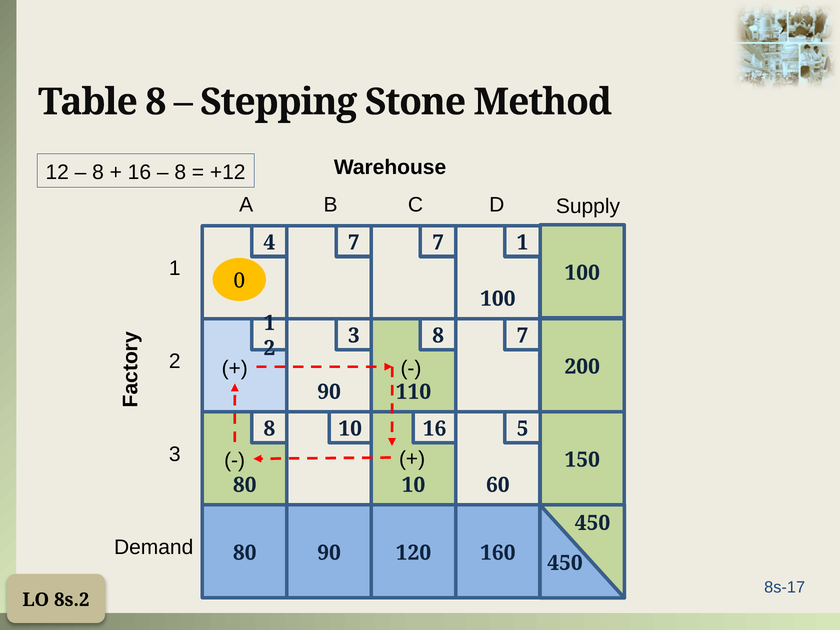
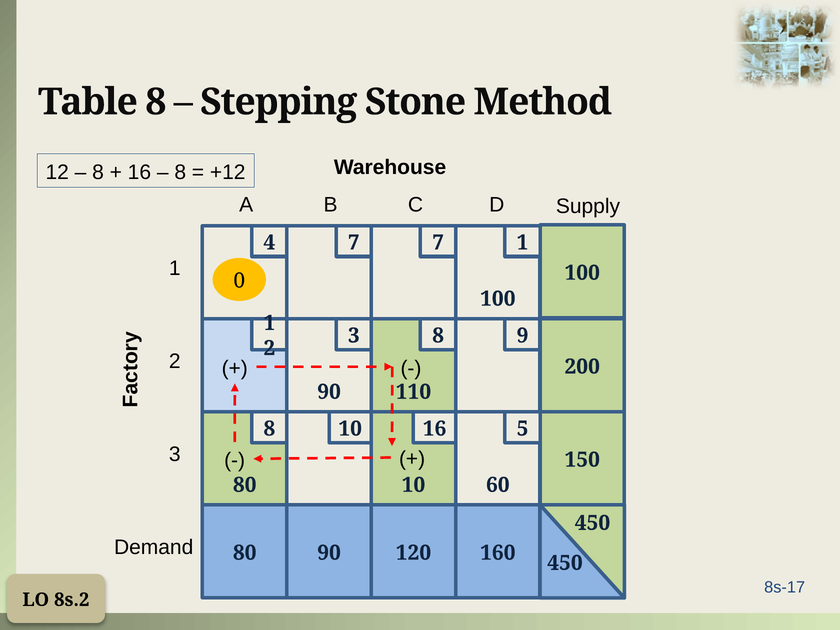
8 7: 7 -> 9 (522, 336)
